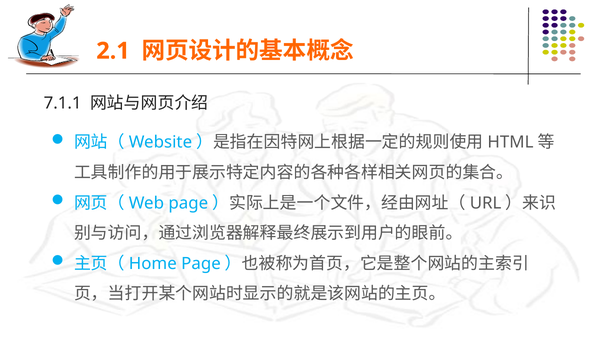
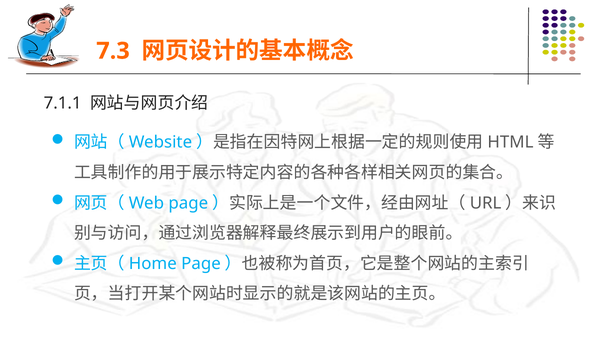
2.1: 2.1 -> 7.3 (113, 51)
